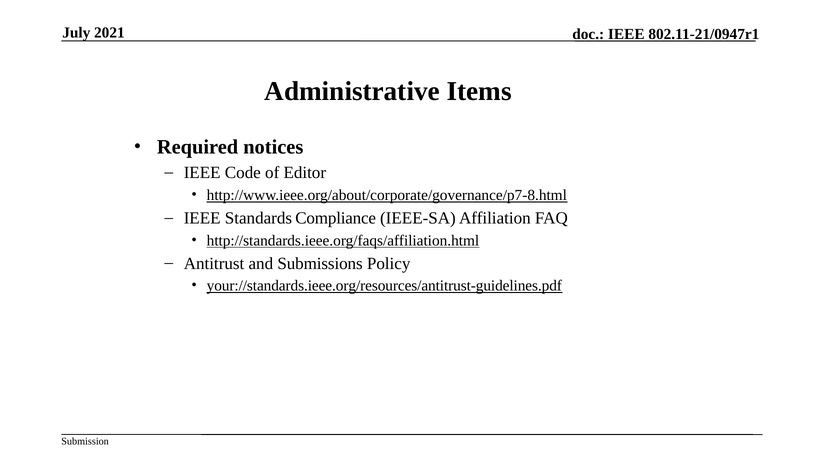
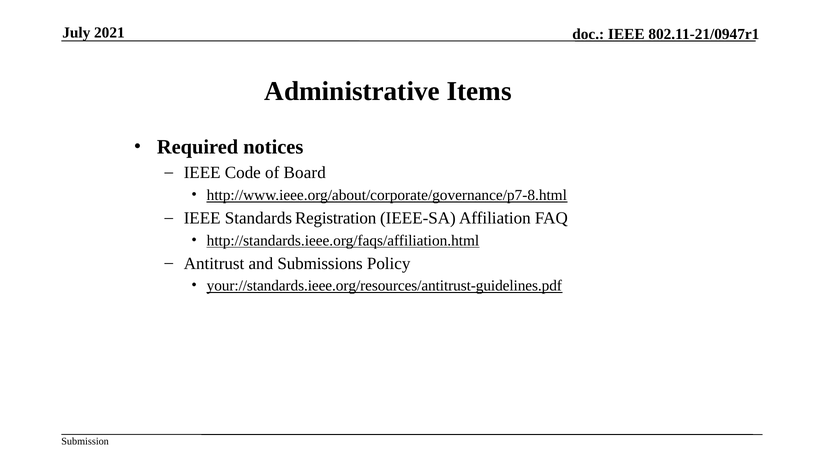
Editor: Editor -> Board (305, 173)
Compliance: Compliance -> Registration (336, 218)
